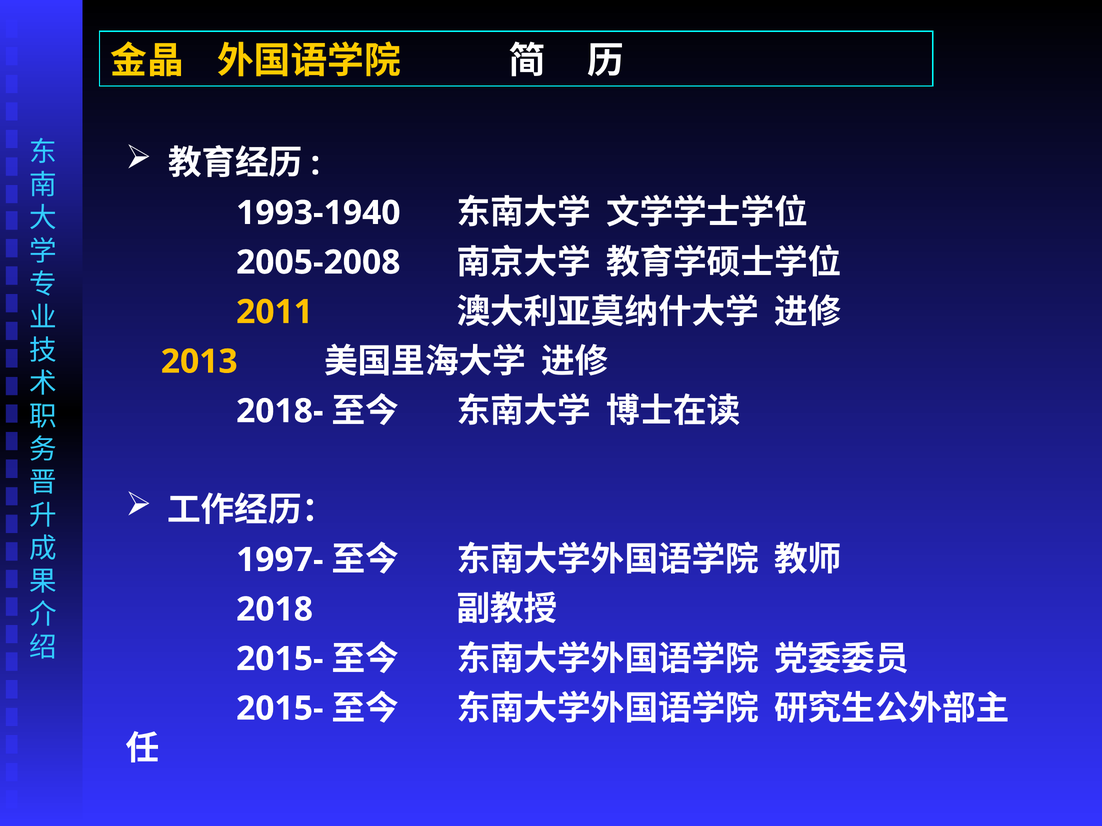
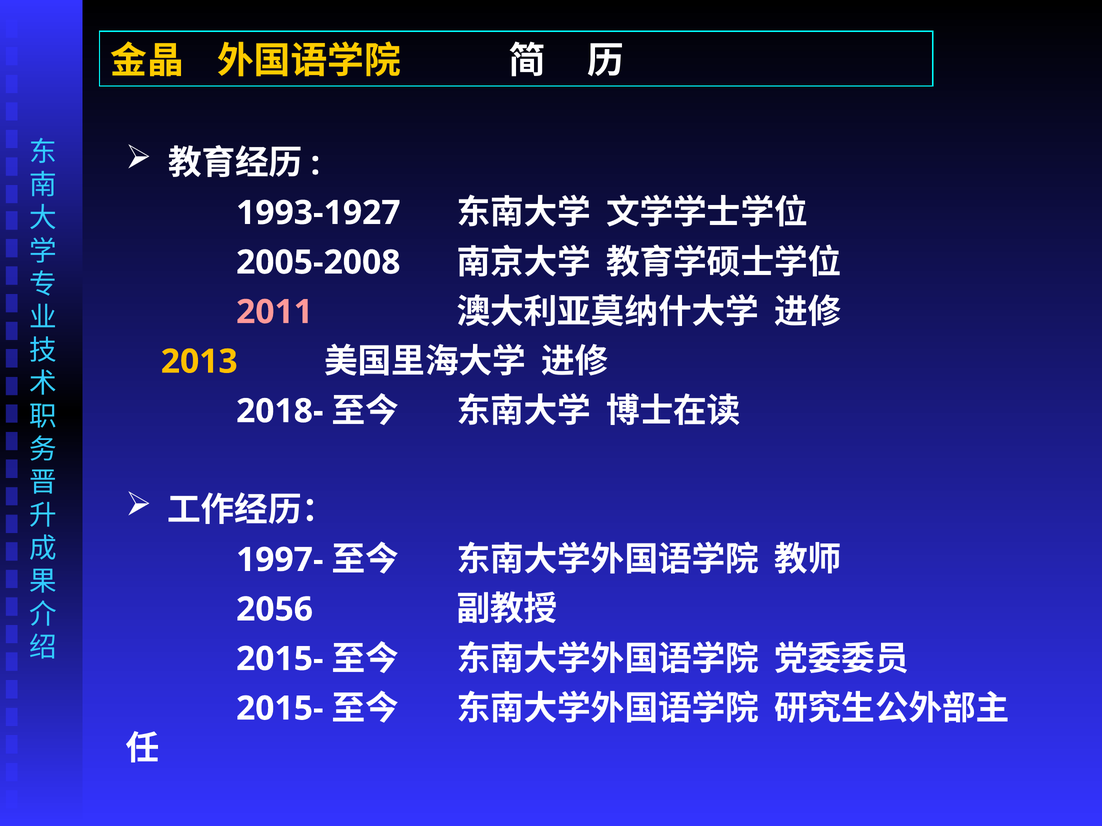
1993-1940: 1993-1940 -> 1993-1927 (318, 213)
2011 colour: yellow -> pink (275, 312)
2018: 2018 -> 2056 (275, 610)
